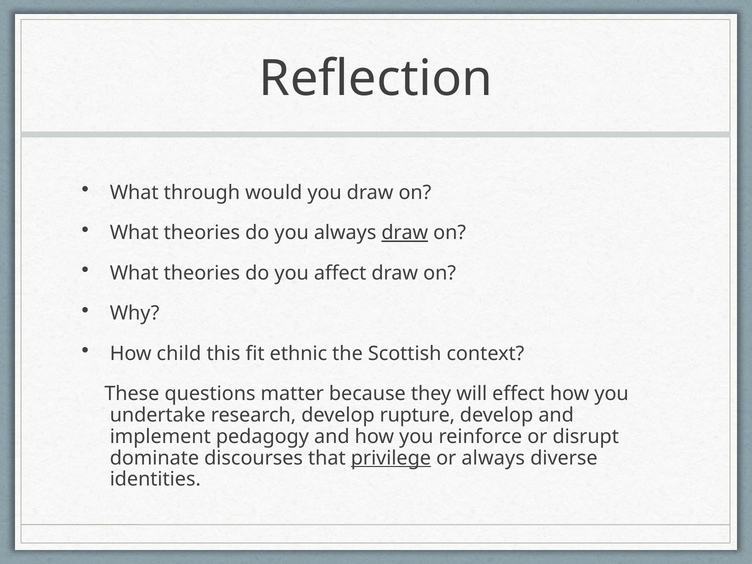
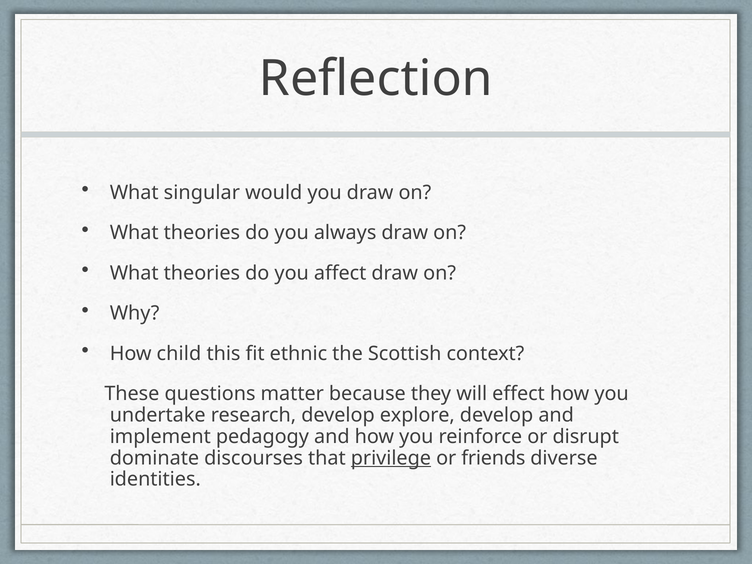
through: through -> singular (202, 193)
draw underline: present -> none (405, 233)
rupture: rupture -> explore (417, 415)
or always: always -> friends (493, 458)
